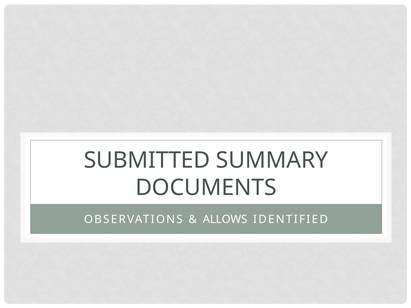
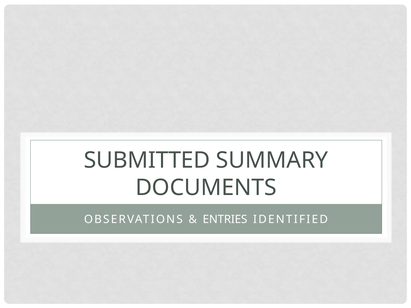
ALLOWS: ALLOWS -> ENTRIES (225, 220)
